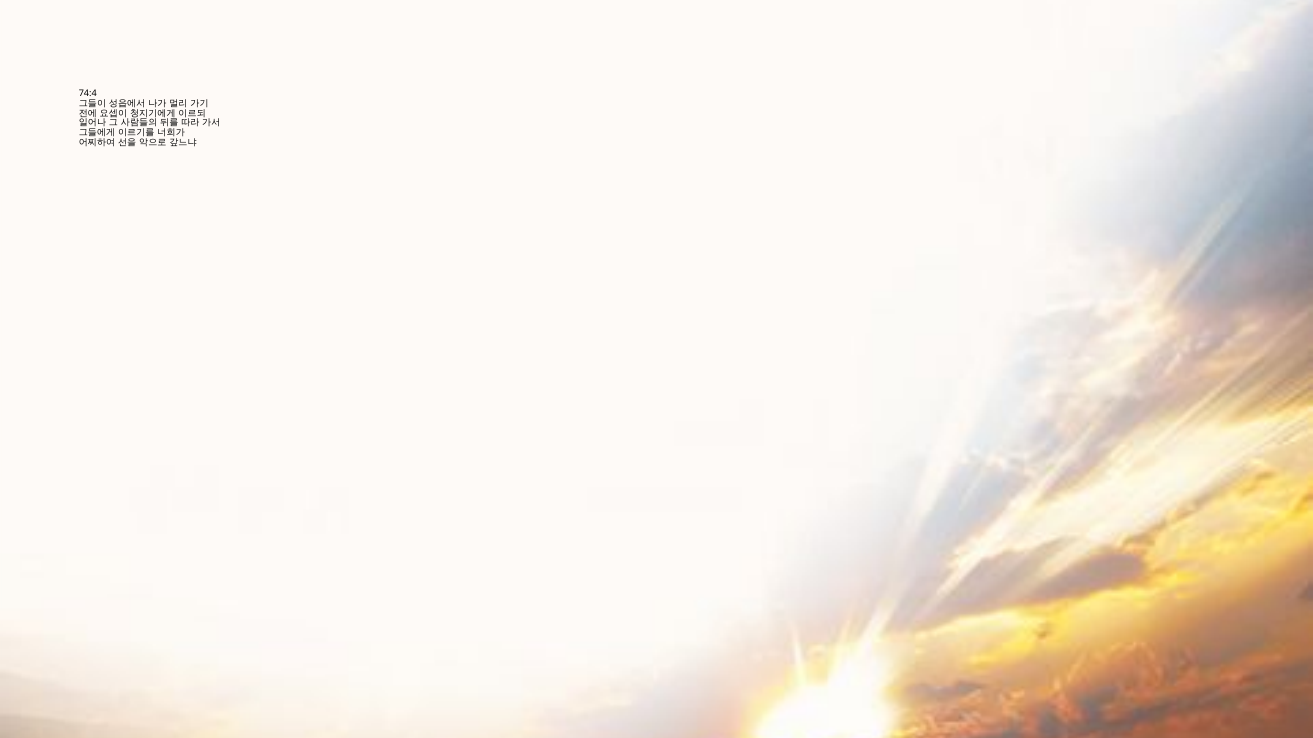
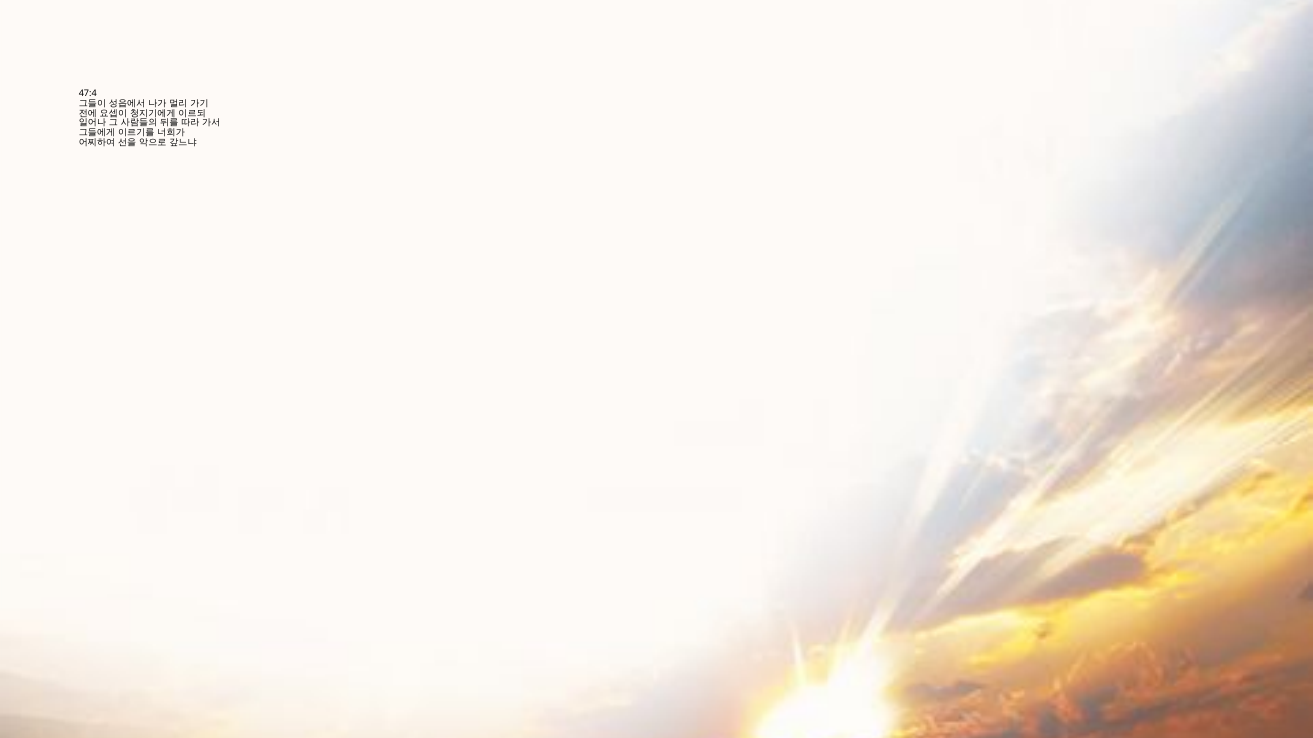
74:4: 74:4 -> 47:4 (88, 93)
